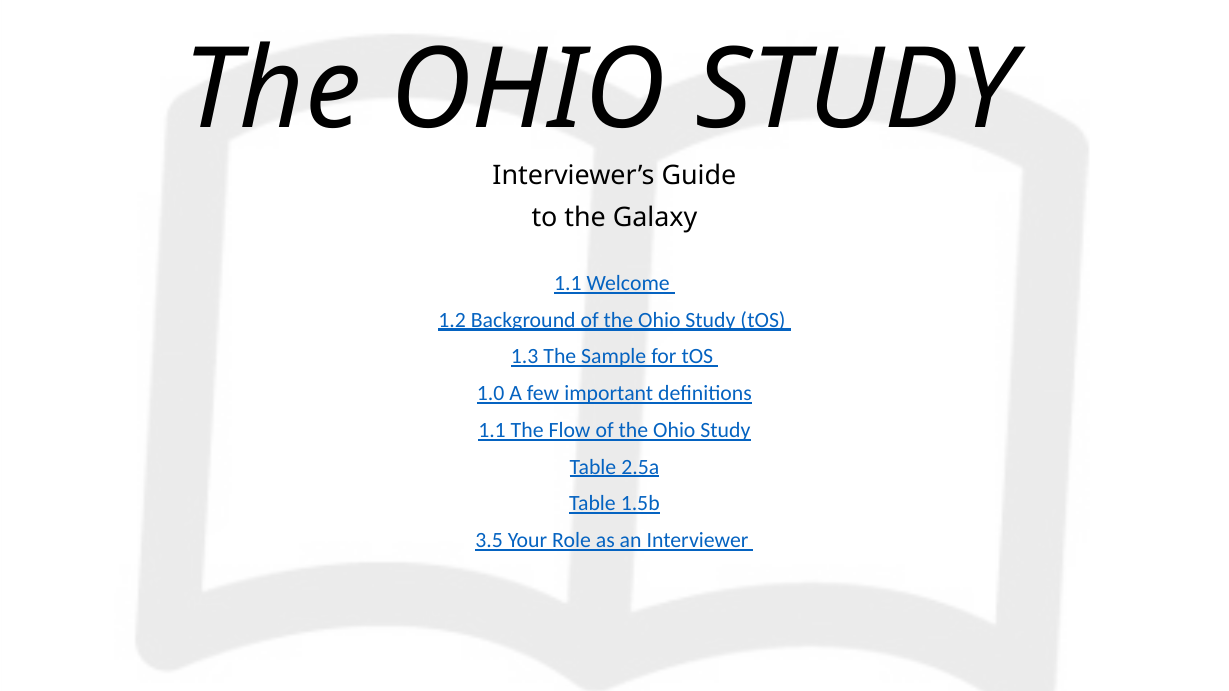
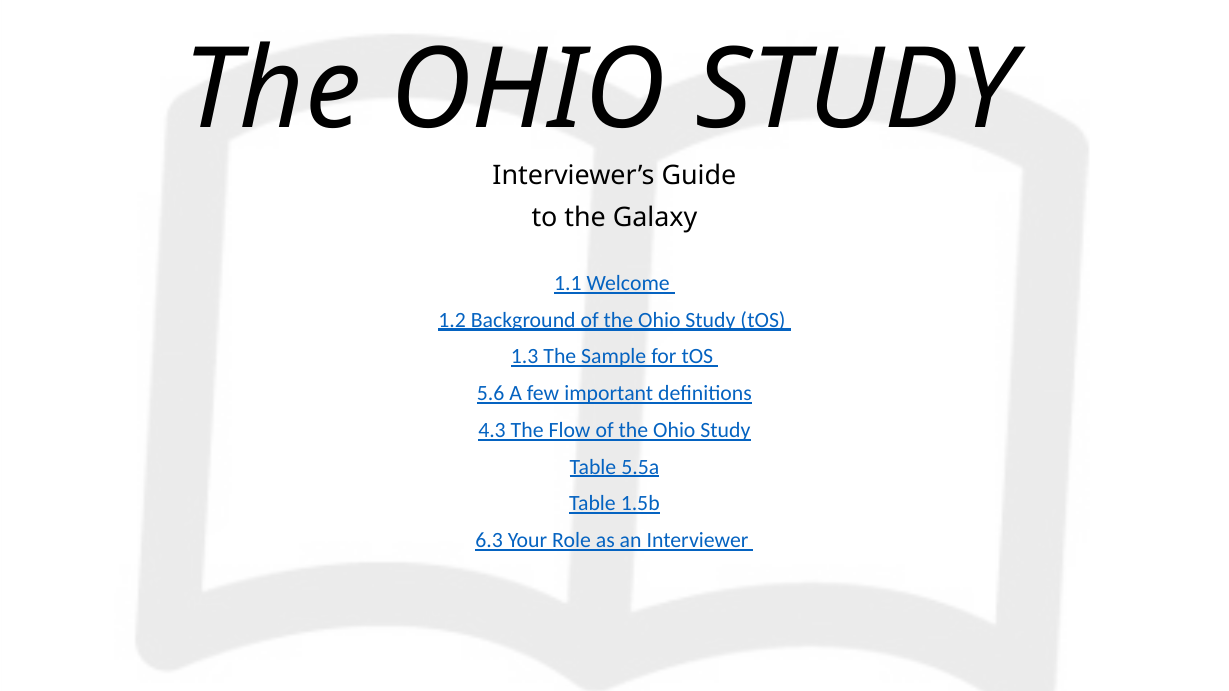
1.0: 1.0 -> 5.6 (491, 394)
1.1: 1.1 -> 4.3 (492, 430)
2.5a: 2.5a -> 5.5a (640, 467)
3.5: 3.5 -> 6.3 (489, 541)
